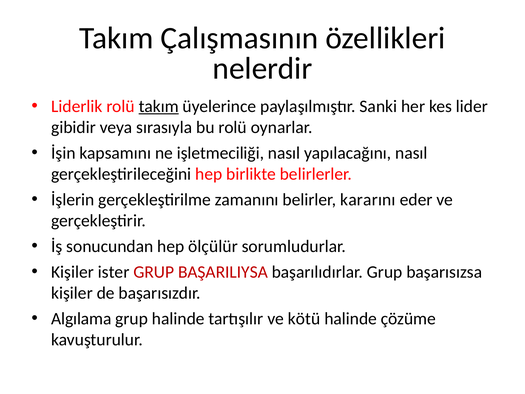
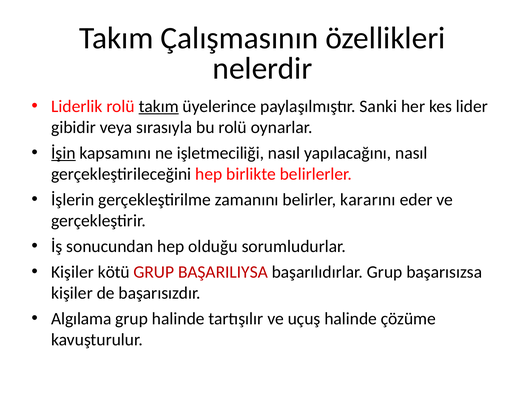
İşin underline: none -> present (63, 153)
ölçülür: ölçülür -> olduğu (213, 246)
ister: ister -> kötü (114, 272)
kötü: kötü -> uçuş (304, 319)
